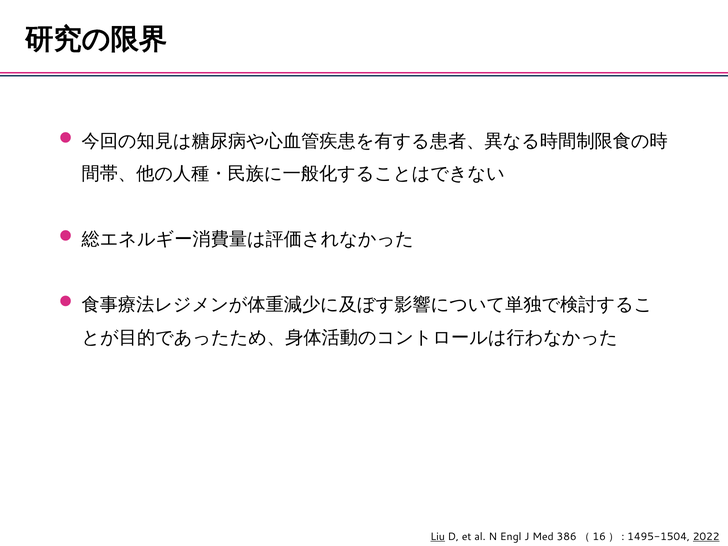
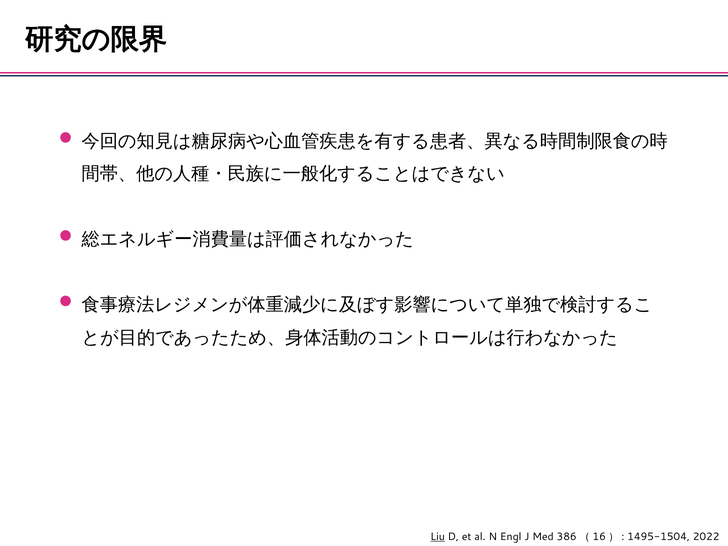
2022 underline: present -> none (706, 537)
